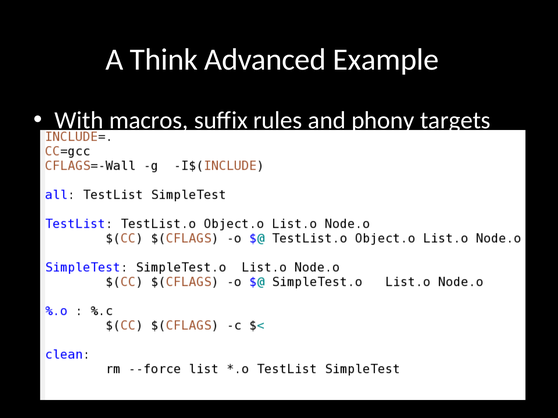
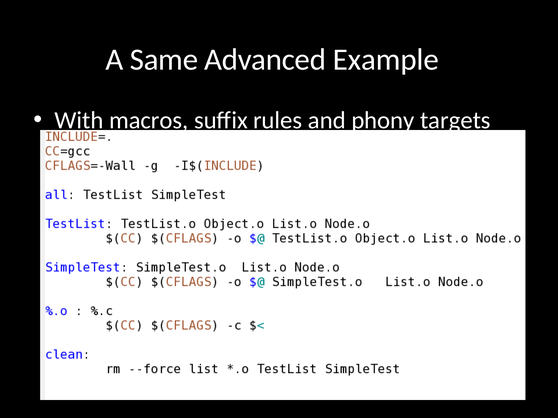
Think: Think -> Same (164, 60)
